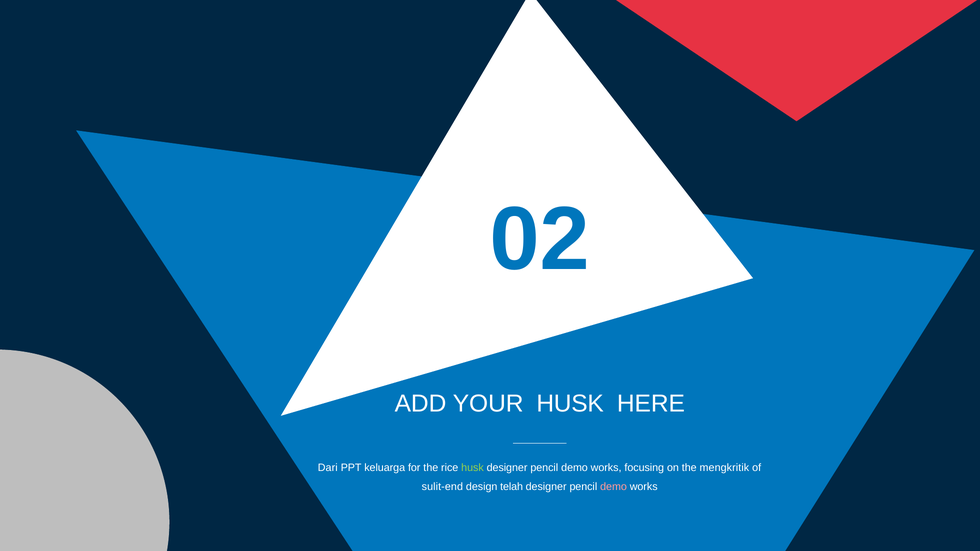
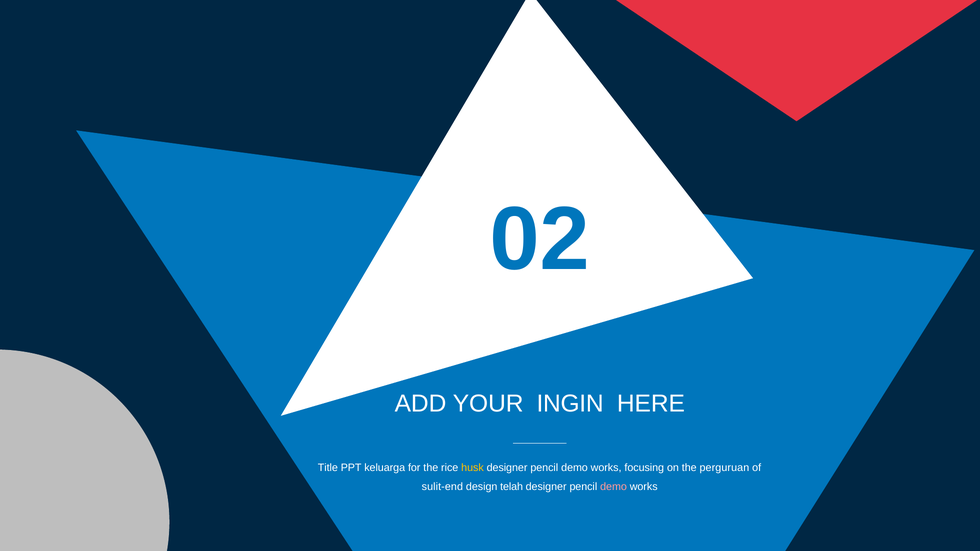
YOUR HUSK: HUSK -> INGIN (570, 404)
Dari: Dari -> Title (328, 468)
husk colour: light green -> yellow (472, 468)
mengkritik: mengkritik -> perguruan (724, 468)
